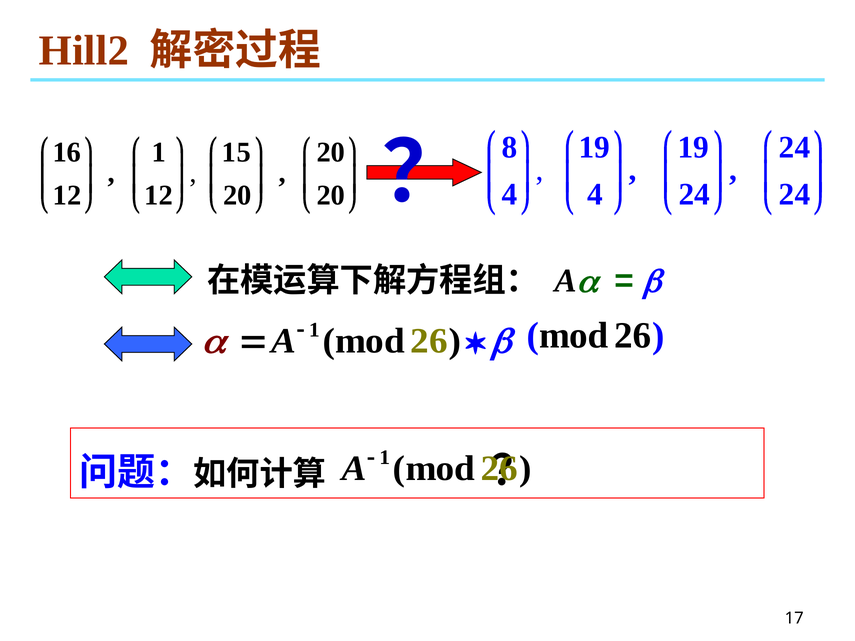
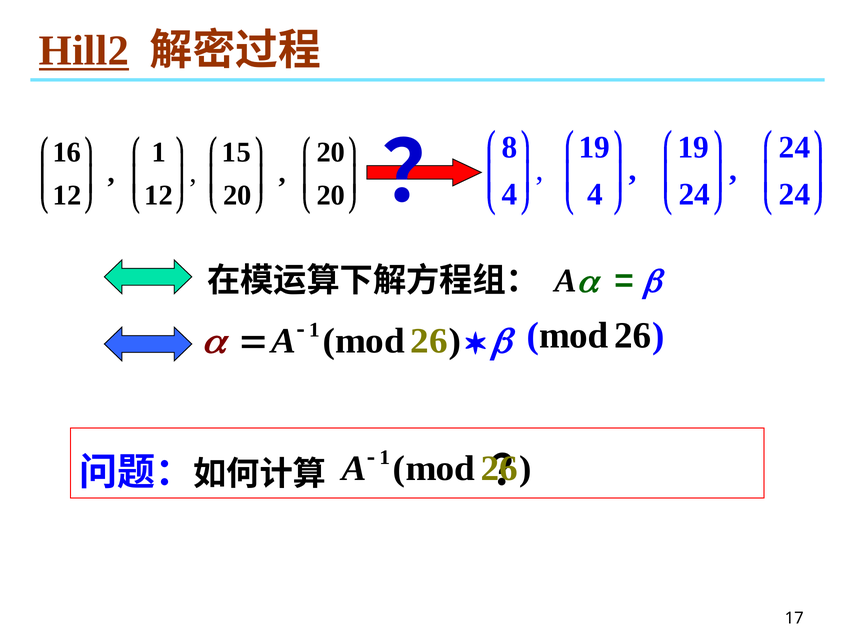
Hill2 underline: none -> present (84, 51)
